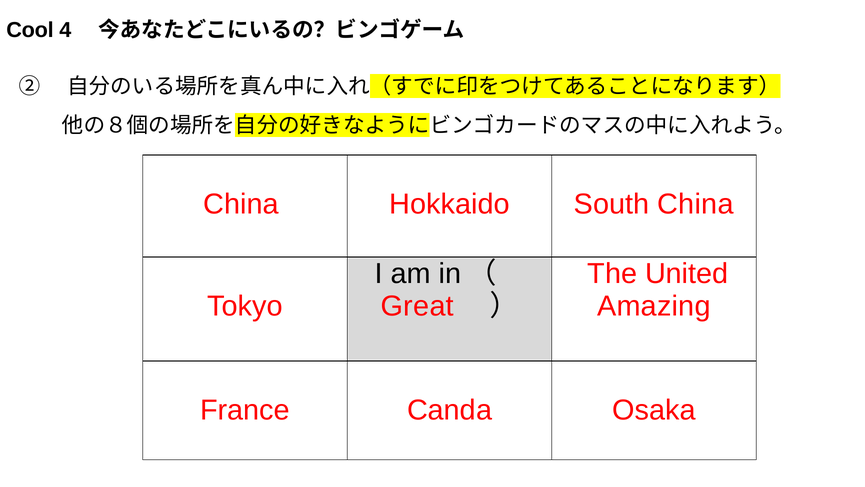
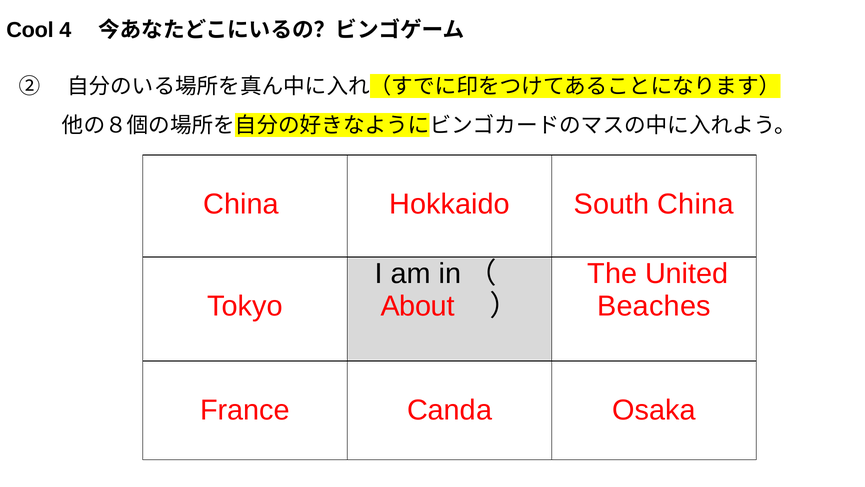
Great: Great -> About (418, 306)
Amazing: Amazing -> Beaches (654, 306)
